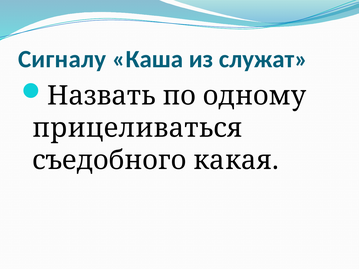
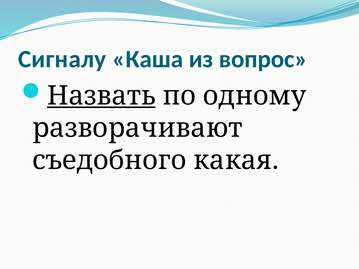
служат: служат -> вопрос (263, 59)
Назвать underline: none -> present (101, 96)
прицеливаться: прицеливаться -> разворачивают (137, 128)
